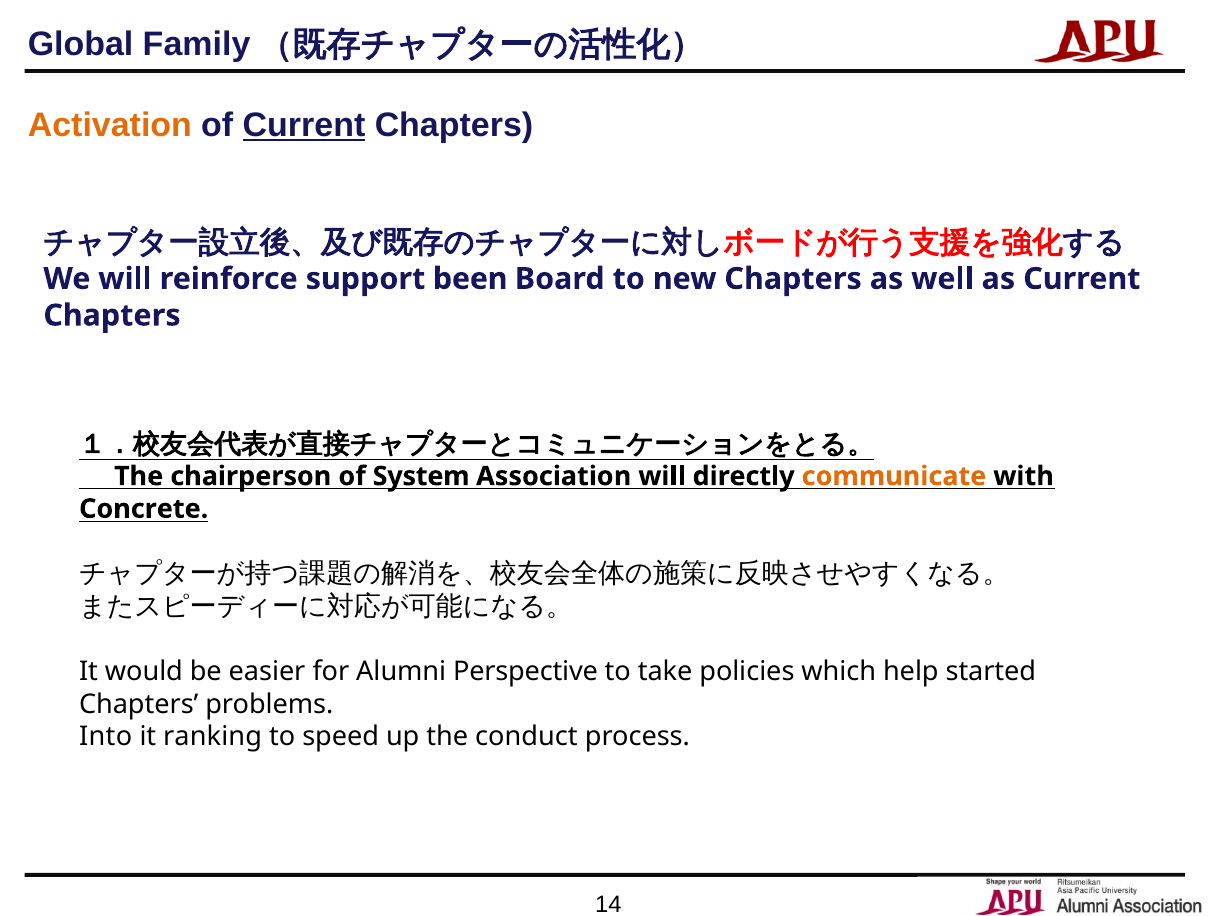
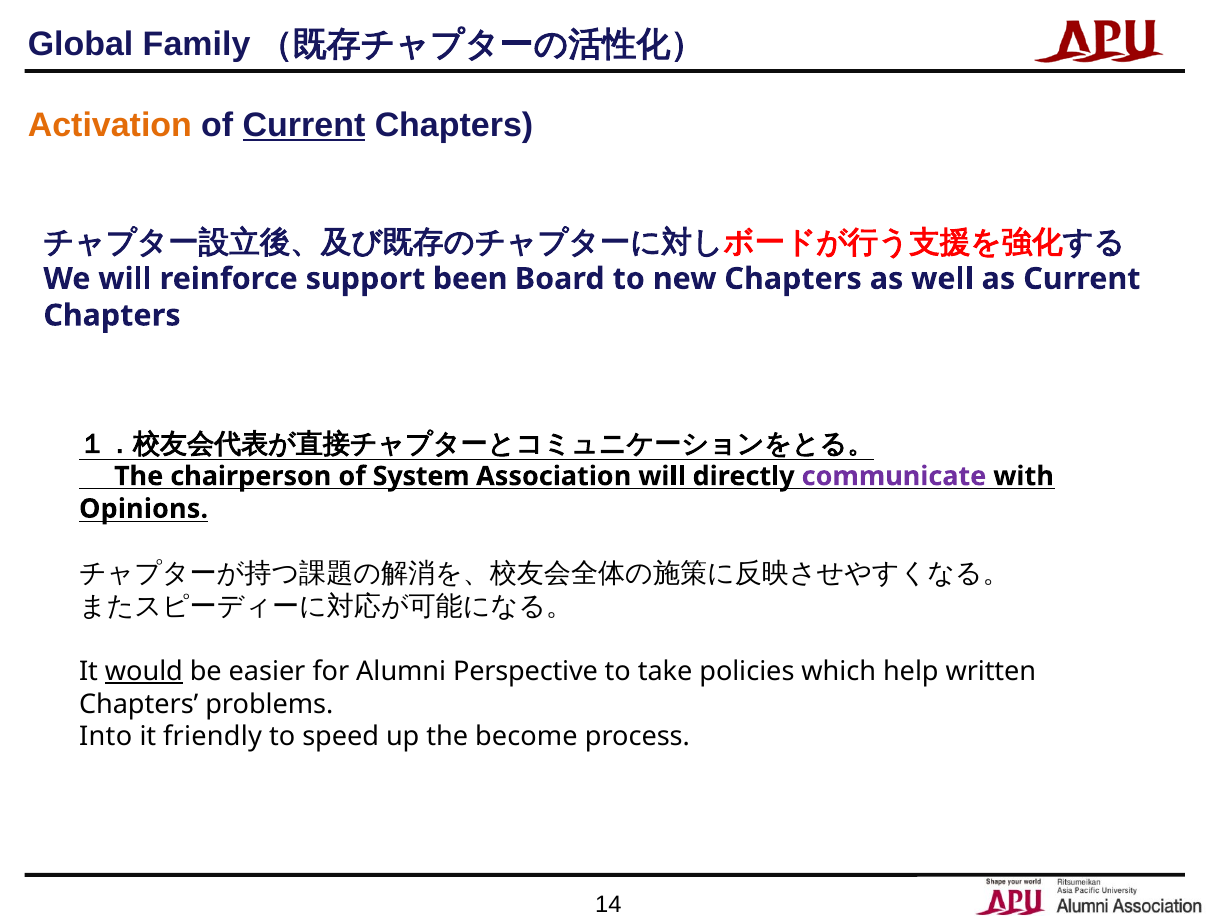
communicate colour: orange -> purple (894, 476)
Concrete: Concrete -> Opinions (144, 509)
would underline: none -> present (144, 671)
started: started -> written (991, 671)
ranking: ranking -> friendly (212, 736)
conduct: conduct -> become (526, 736)
